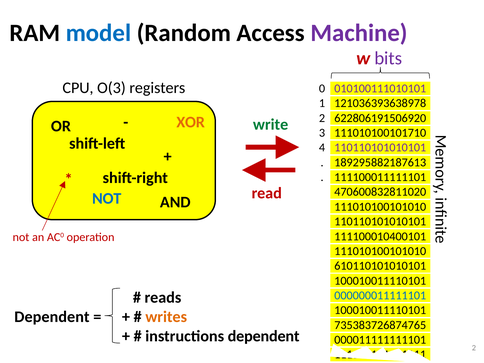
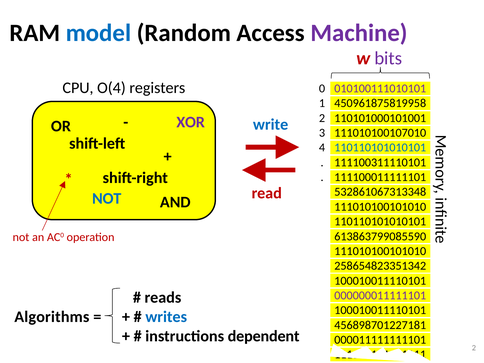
O(3: O(3 -> O(4 (111, 88)
121036393638978: 121036393638978 -> 450961875819958 (380, 103)
622806191506920: 622806191506920 -> 110101000101001 (380, 118)
XOR colour: orange -> purple (191, 122)
write colour: green -> blue (271, 124)
111010100101710: 111010100101710 -> 111010100107010 (380, 133)
110110101010101 colour: purple -> blue (380, 148)
189295882187613: 189295882187613 -> 111100311110101 (380, 162)
470600832811020: 470600832811020 -> 532861067313348 (380, 192)
111100010400101: 111100010400101 -> 613863799085590 (380, 236)
610110101010101: 610110101010101 -> 258654823351342 (380, 266)
000000011111101 colour: blue -> purple (380, 295)
Dependent: Dependent -> Algorithms (52, 317)
writes colour: orange -> blue (166, 317)
735383726874765: 735383726874765 -> 456898701227181 (380, 325)
